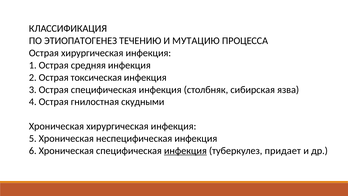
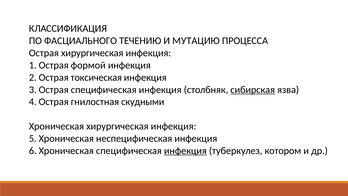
ЭТИОПАТОГЕНЕЗ: ЭТИОПАТОГЕНЕЗ -> ФАСЦИАЛЬНОГО (81, 41)
средняя: средняя -> формой (88, 65)
сибирская underline: none -> present (253, 90)
придает: придает -> котором (283, 150)
